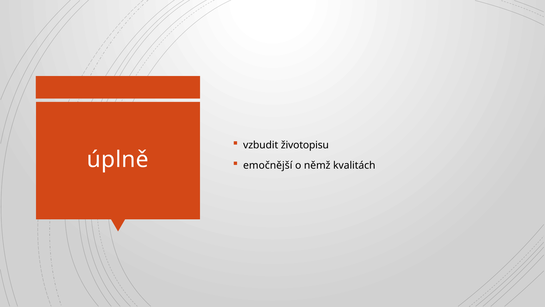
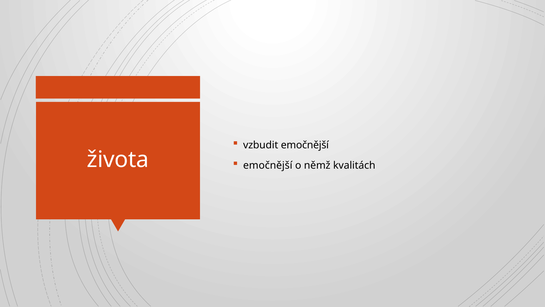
vzbudit životopisu: životopisu -> emočnější (305, 145)
úplně: úplně -> života (118, 159)
